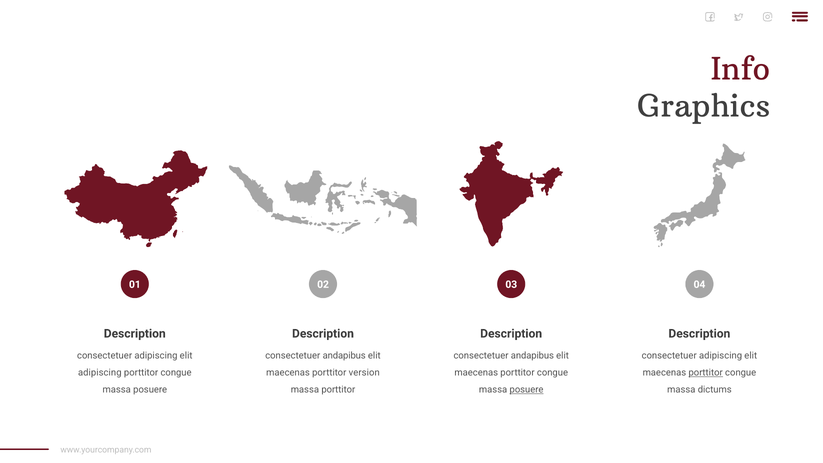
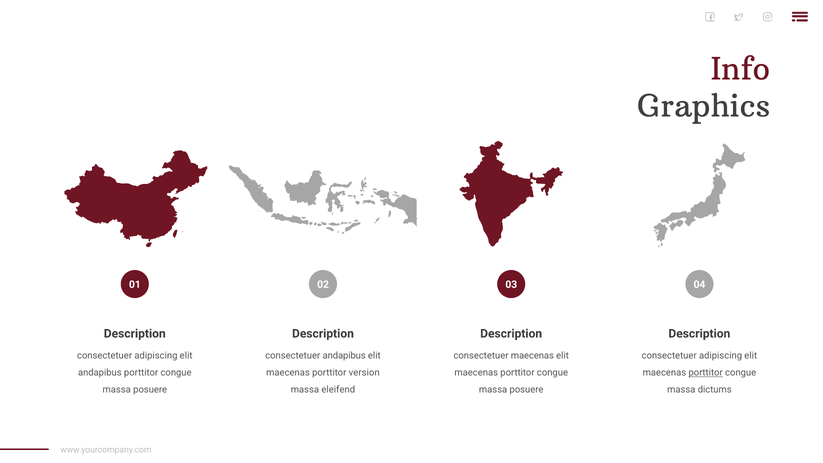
andapibus: andapibus -> maecenas (532, 356)
adipiscing: adipiscing -> andapibus (100, 373)
massa porttitor: porttitor -> eleifend (338, 390)
posuere underline: present -> none (527, 390)
